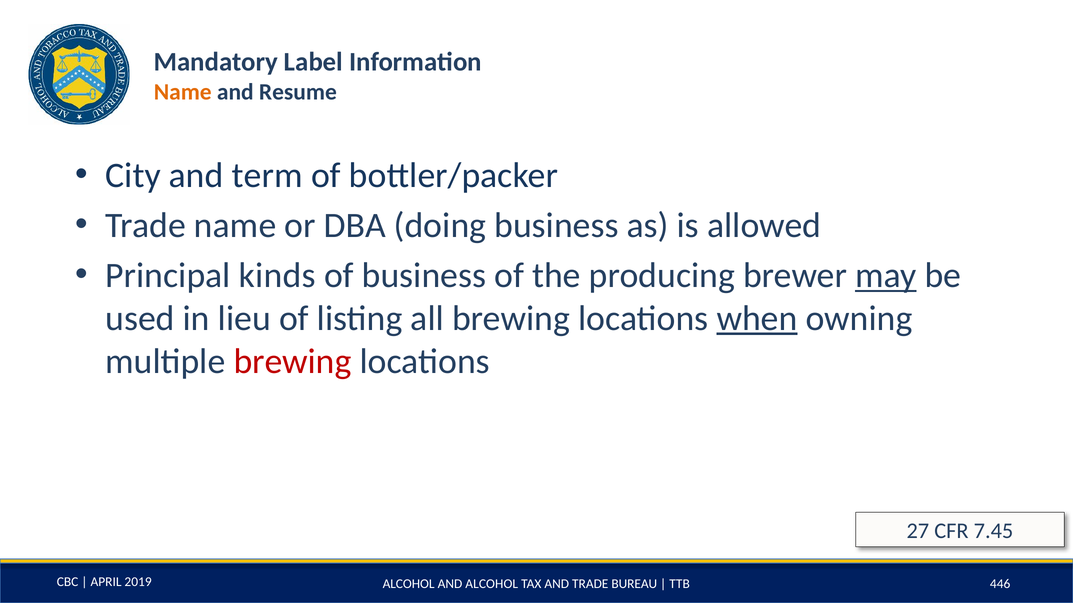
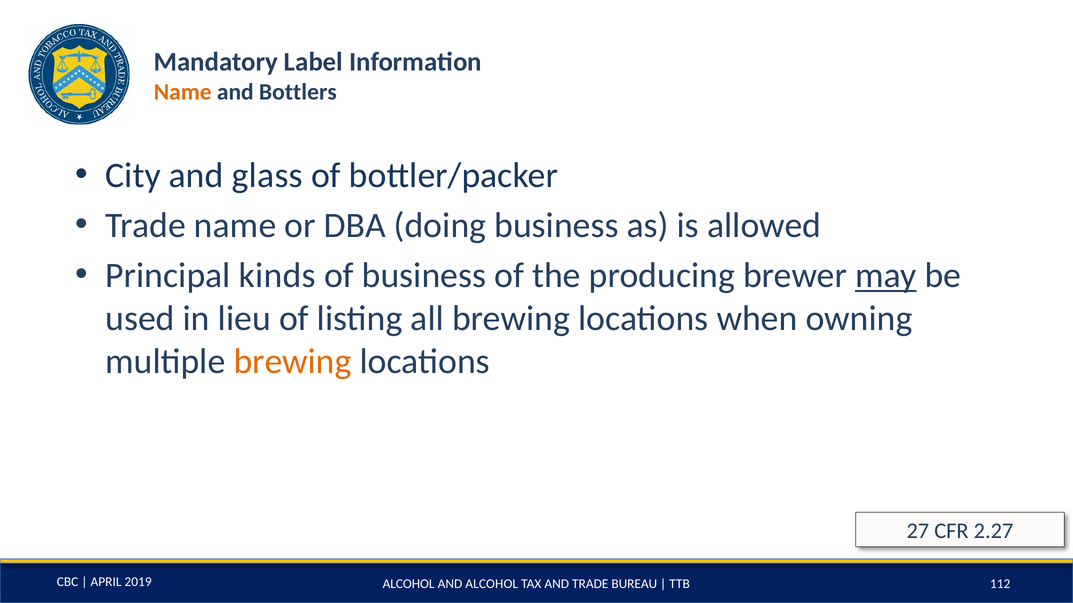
Resume: Resume -> Bottlers (298, 92)
term: term -> glass (267, 176)
when underline: present -> none (757, 319)
brewing colour: red -> orange (293, 362)
7.45: 7.45 -> 2.27 (994, 532)
446: 446 -> 112 (1000, 584)
